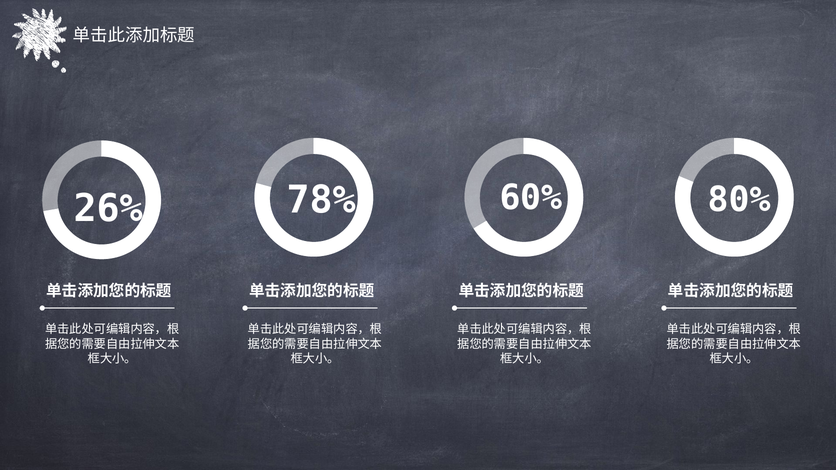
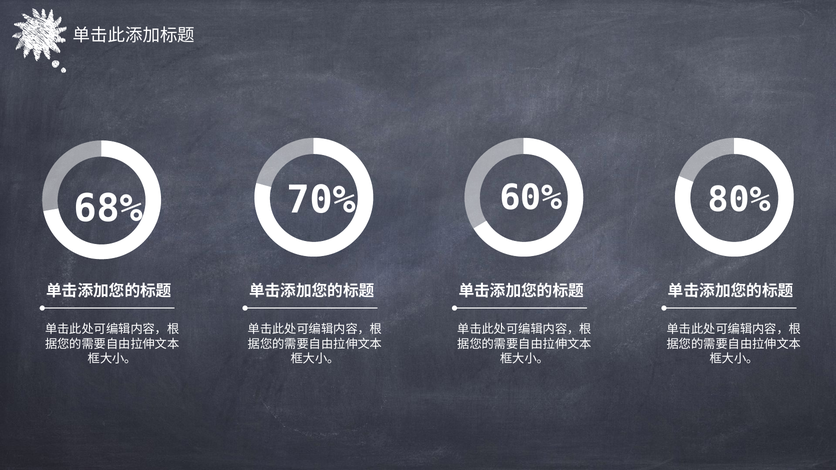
78%: 78% -> 70% (321, 200)
26%: 26% -> 68% (108, 209)
